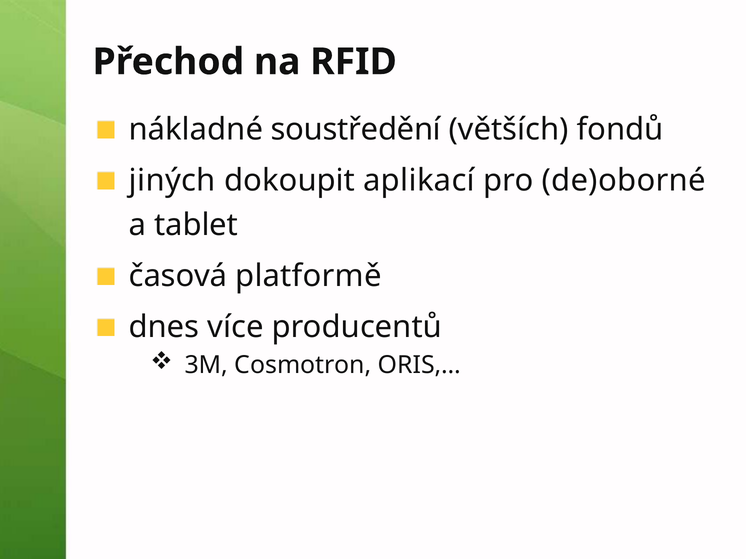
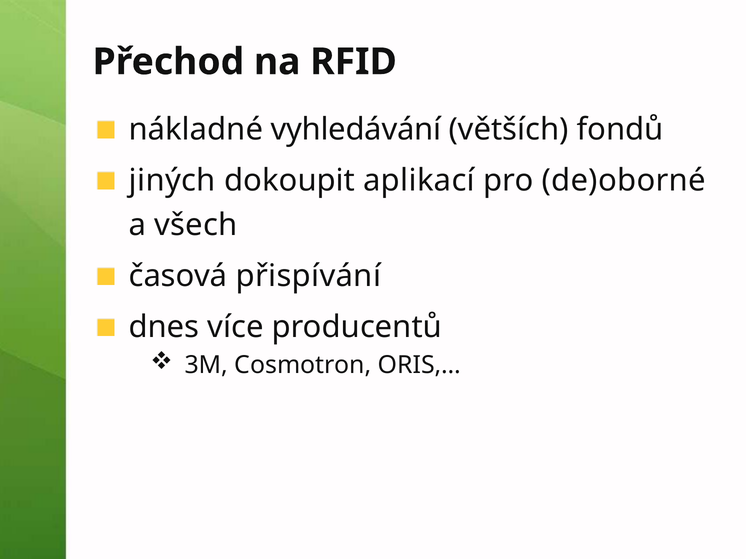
soustředění: soustředění -> vyhledávání (356, 130)
tablet: tablet -> všech (196, 225)
platformě: platformě -> přispívání (308, 276)
